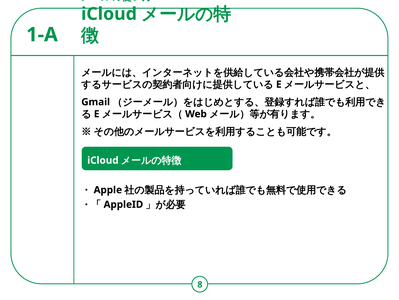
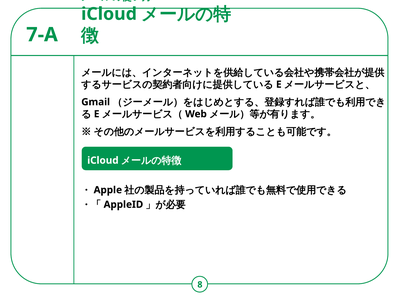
1-A: 1-A -> 7-A (42, 35)
